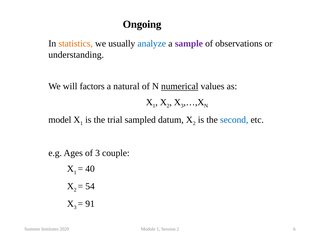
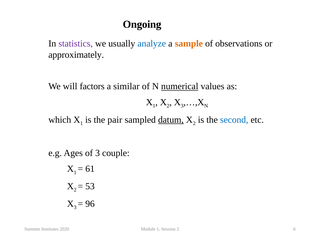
statistics colour: orange -> purple (76, 43)
sample colour: purple -> orange (189, 43)
understanding: understanding -> approximately (76, 55)
natural: natural -> similar (126, 86)
model: model -> which (60, 120)
trial: trial -> pair (115, 120)
datum underline: none -> present (171, 120)
40: 40 -> 61 (90, 169)
54: 54 -> 53 (90, 186)
91: 91 -> 96 (90, 204)
